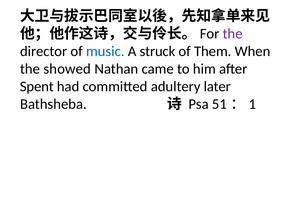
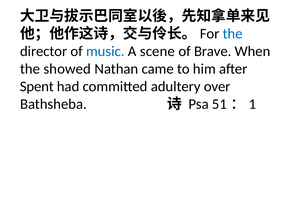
the colour: purple -> blue (233, 34)
struck: struck -> scene (157, 51)
Them: Them -> Brave (213, 51)
later: later -> over (217, 87)
